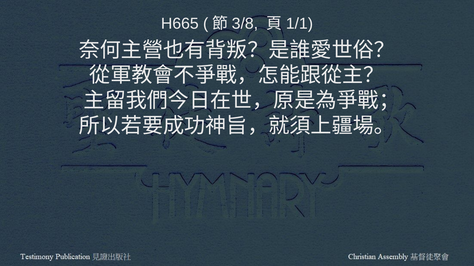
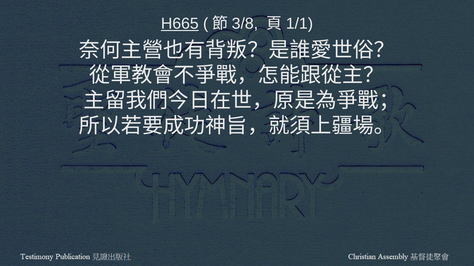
H665 underline: none -> present (180, 24)
